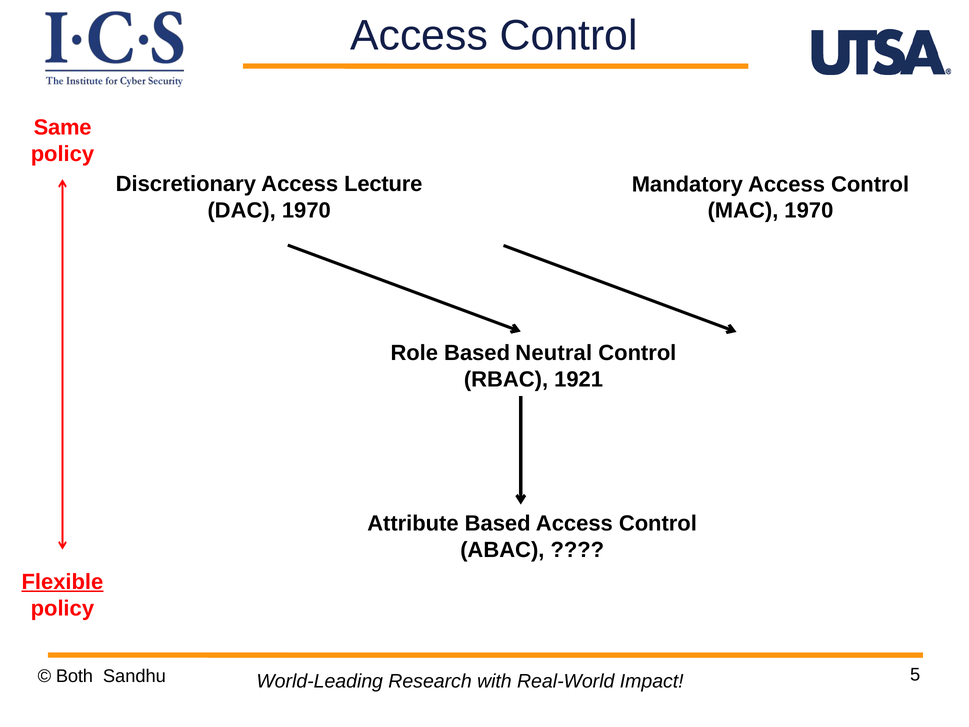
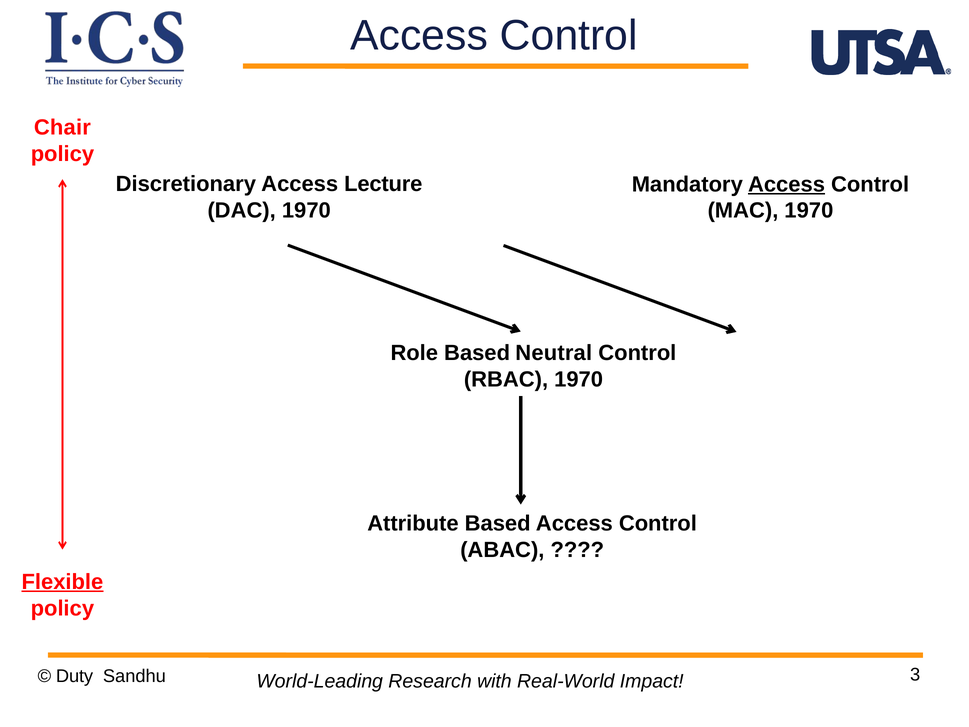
Same: Same -> Chair (62, 127)
Access underline: none -> present (787, 184)
RBAC 1921: 1921 -> 1970 (579, 379)
Both: Both -> Duty (75, 676)
5: 5 -> 3 (915, 674)
